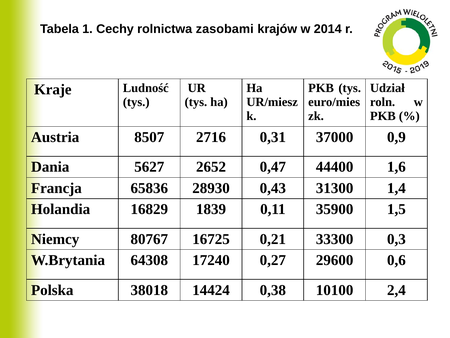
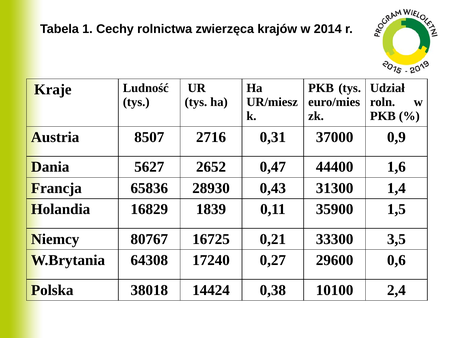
zasobami: zasobami -> zwierzęca (225, 29)
0,3: 0,3 -> 3,5 (396, 239)
